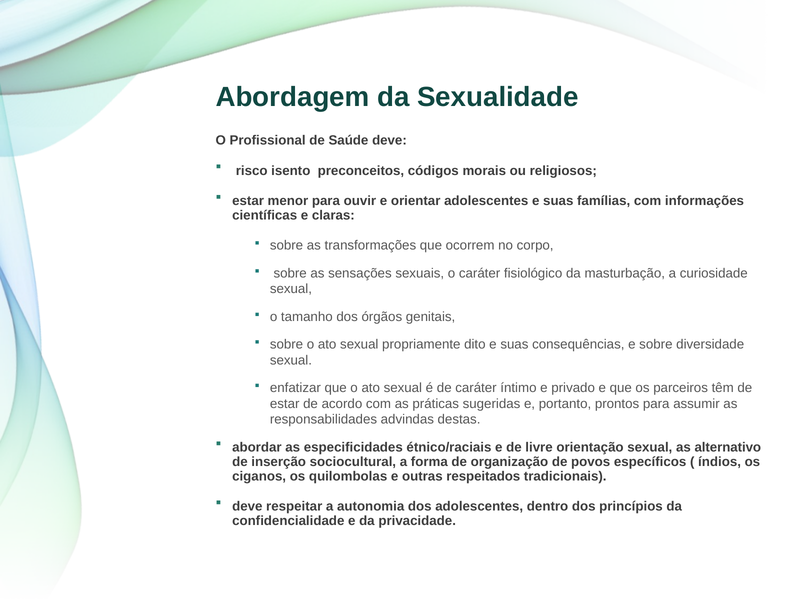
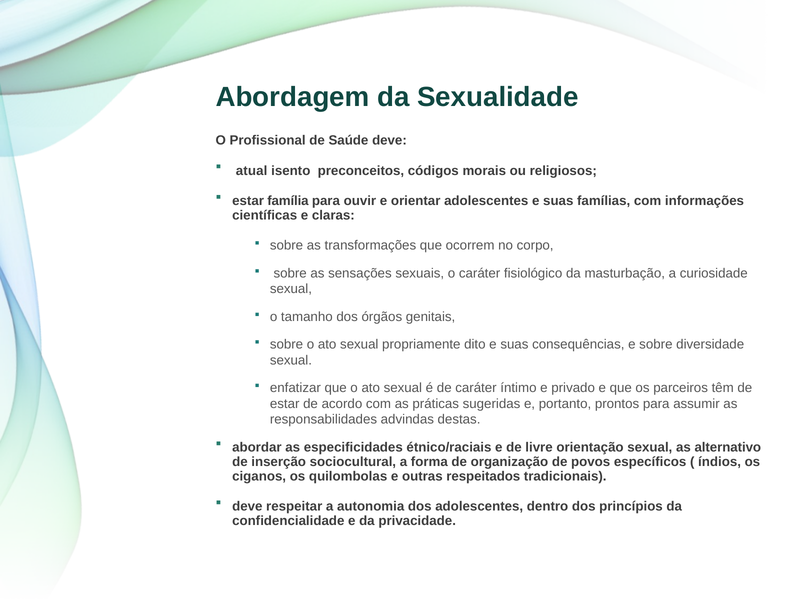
risco: risco -> atual (252, 171)
menor: menor -> família (288, 201)
